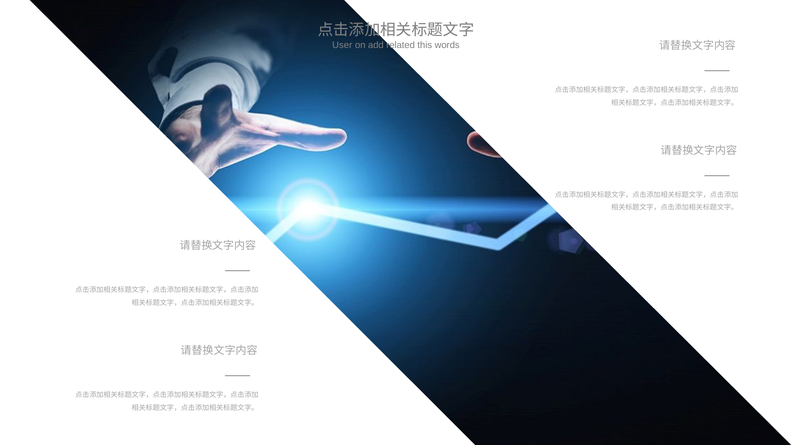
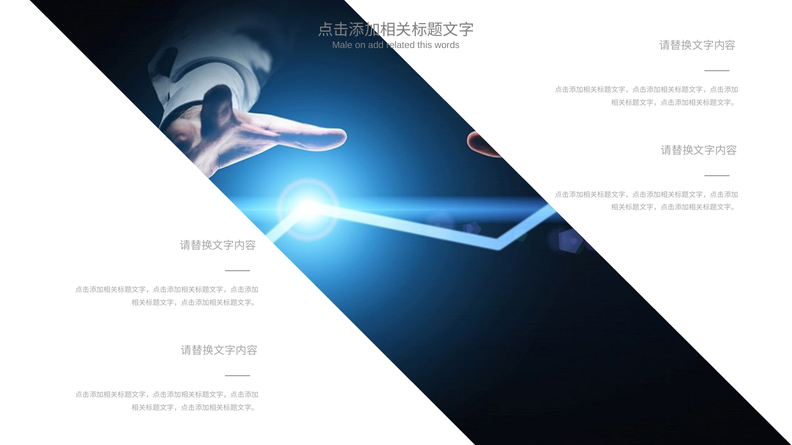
User: User -> Male (342, 45)
